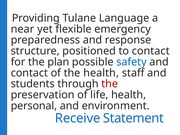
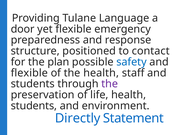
near: near -> door (23, 29)
contact: contact -> flexible (29, 73)
the colour: red -> purple (110, 84)
personal: personal -> students (34, 106)
Receive: Receive -> Directly (78, 118)
